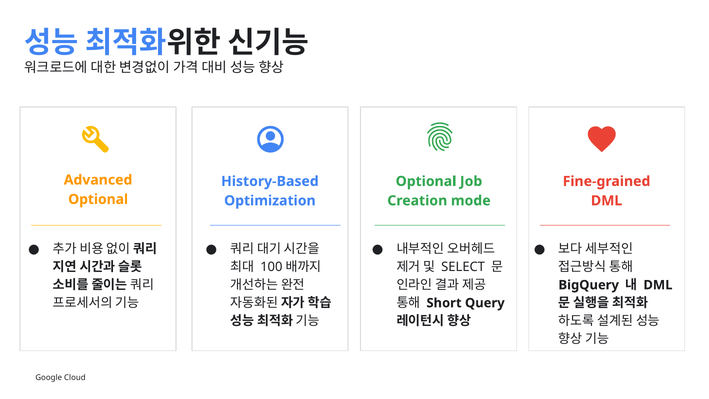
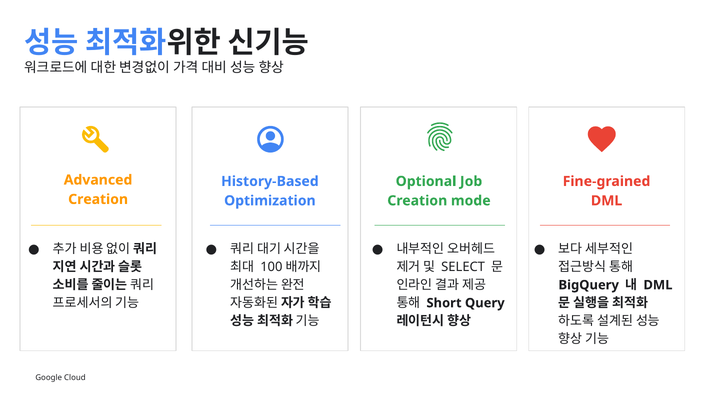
Optional: Optional -> Creation (98, 199)
